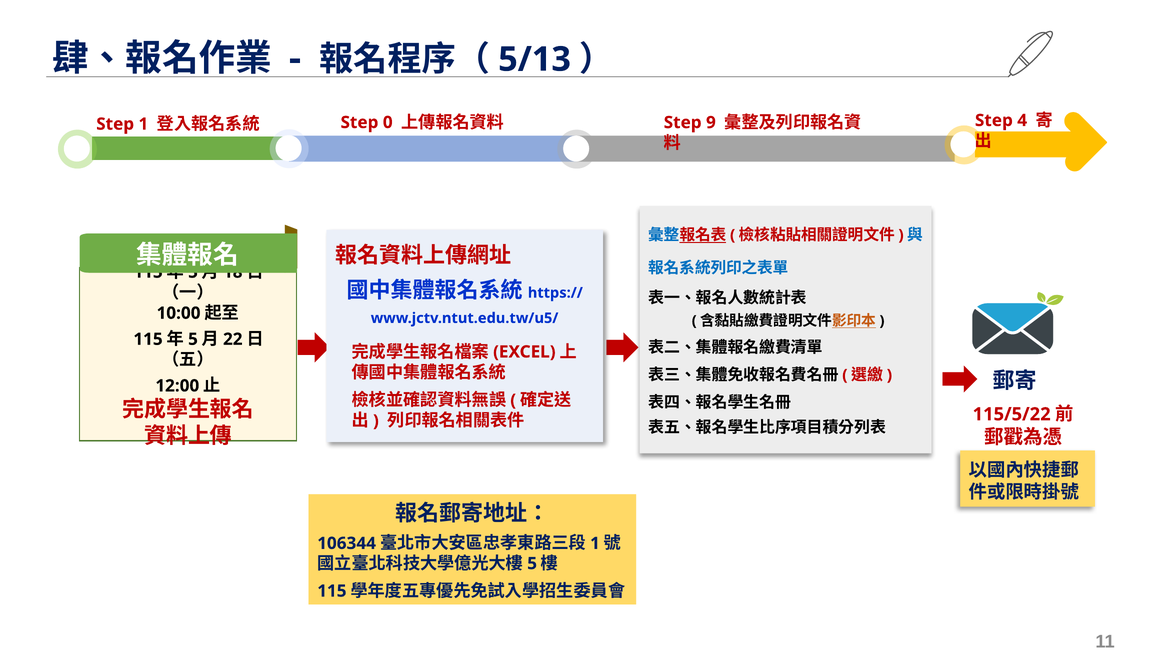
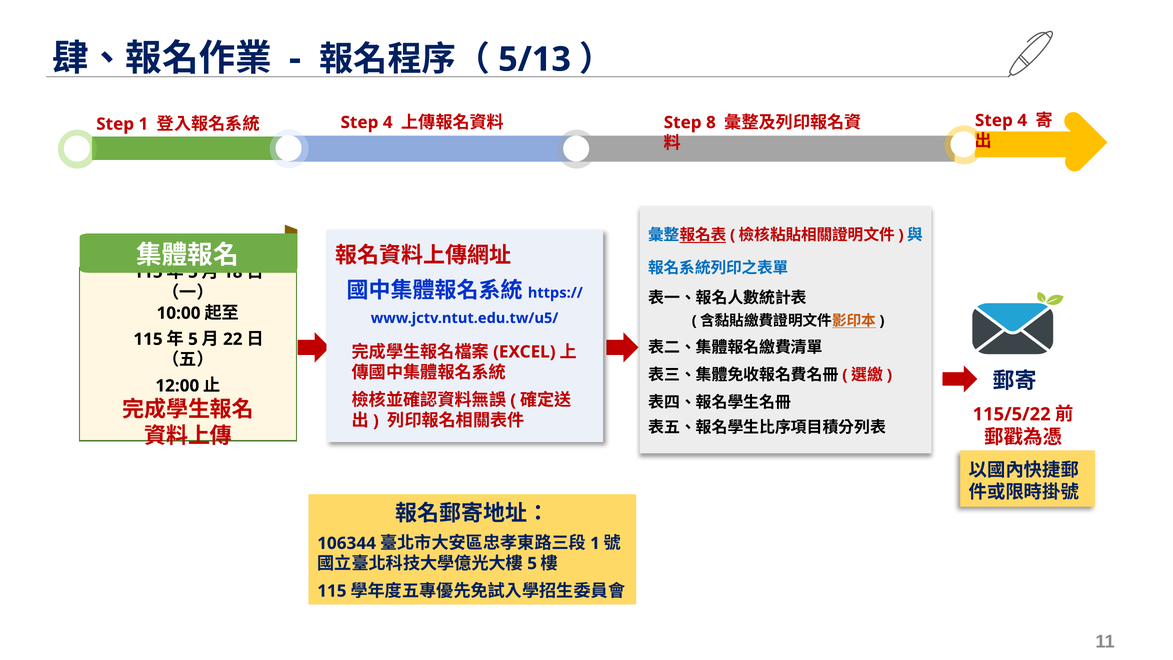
0: 0 -> 4 (388, 122)
9: 9 -> 8 (711, 122)
